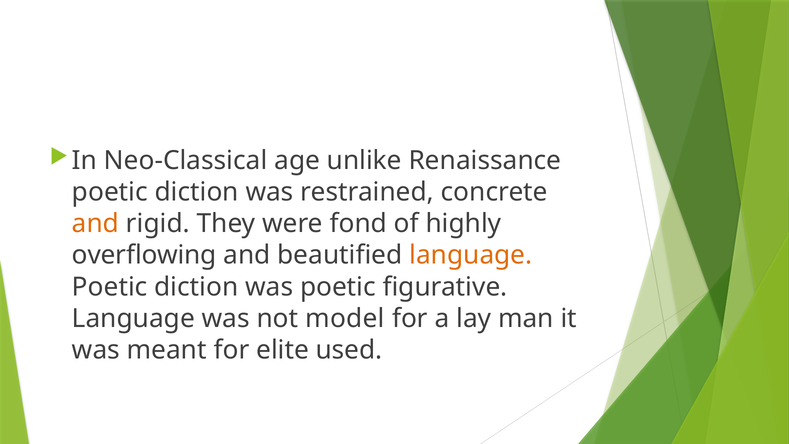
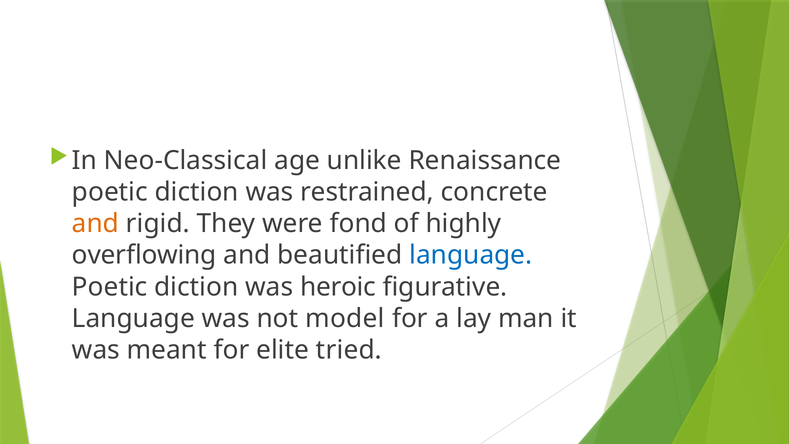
language colour: orange -> blue (471, 255)
was poetic: poetic -> heroic (338, 287)
used: used -> tried (349, 350)
